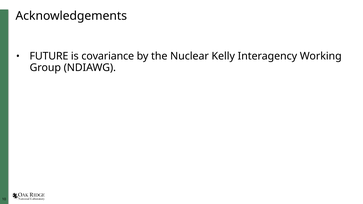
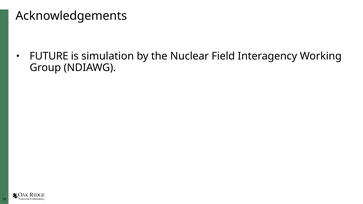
covariance: covariance -> simulation (108, 56)
Kelly: Kelly -> Field (223, 56)
